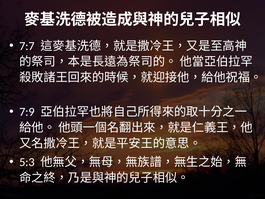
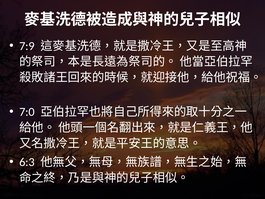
7:7: 7:7 -> 7:9 (27, 46)
7:9: 7:9 -> 7:0 (27, 112)
5:3: 5:3 -> 6:3 (27, 162)
